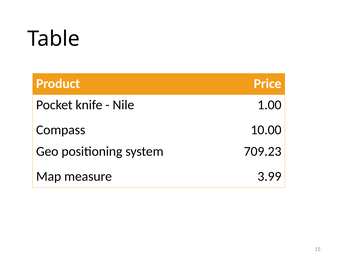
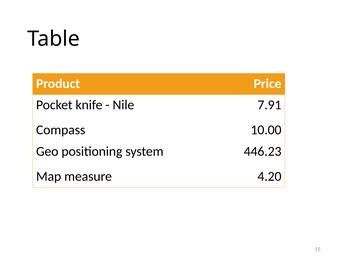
1.00: 1.00 -> 7.91 (269, 105)
709.23: 709.23 -> 446.23 (263, 151)
3.99: 3.99 -> 4.20 (269, 176)
